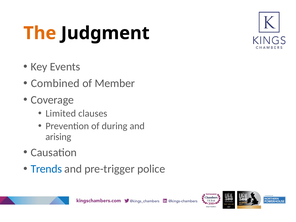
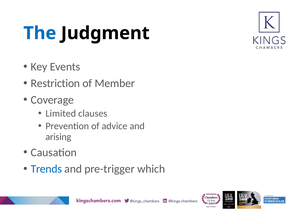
The colour: orange -> blue (40, 33)
Combined: Combined -> Restriction (55, 83)
during: during -> advice (115, 126)
police: police -> which (151, 169)
